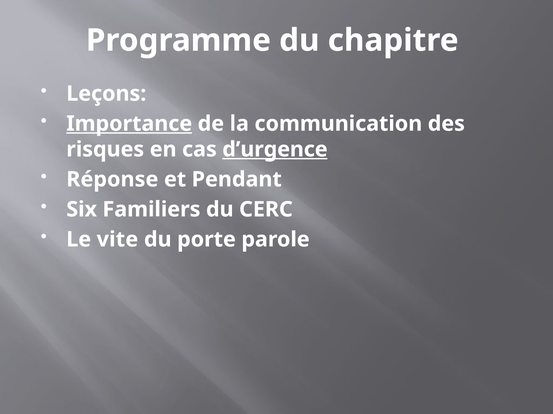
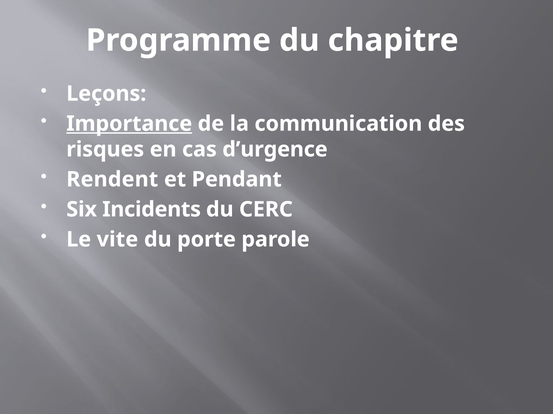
d’urgence underline: present -> none (275, 150)
Réponse: Réponse -> Rendent (112, 180)
Familiers: Familiers -> Incidents (152, 210)
